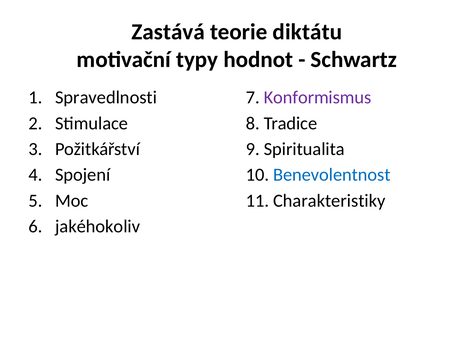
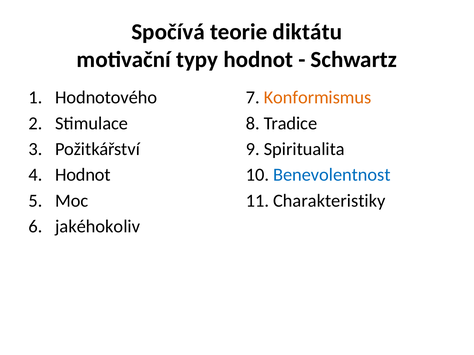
Zastává: Zastává -> Spočívá (168, 32)
Spravedlnosti: Spravedlnosti -> Hodnotového (106, 98)
Konformismus colour: purple -> orange (318, 98)
Spojení: Spojení -> Hodnot (83, 175)
